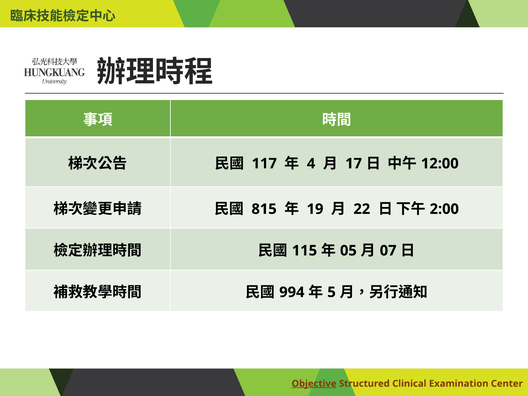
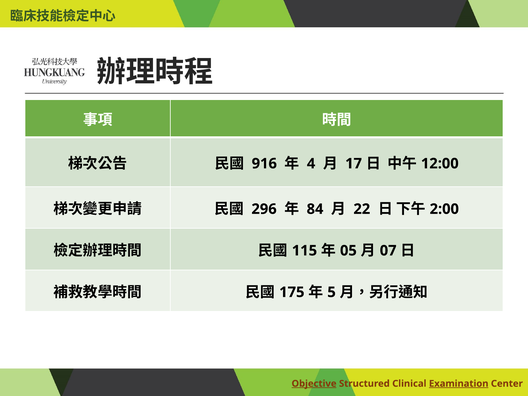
117: 117 -> 916 (264, 164)
815: 815 -> 296 (264, 209)
19: 19 -> 84 (315, 209)
994: 994 -> 175 (292, 292)
Examination underline: none -> present (459, 384)
